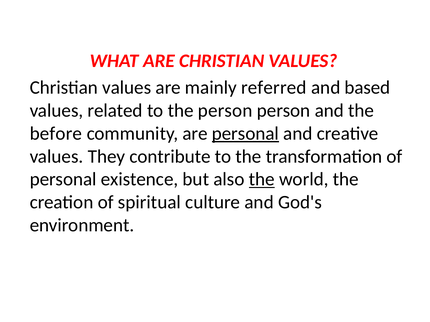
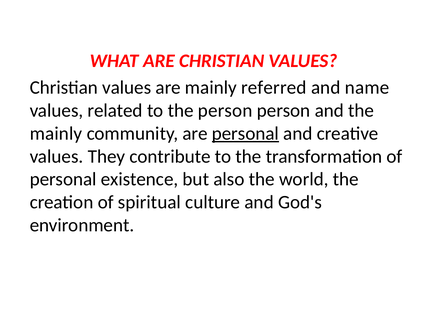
based: based -> name (367, 88)
before: before -> mainly (56, 134)
the underline: present -> none (262, 180)
